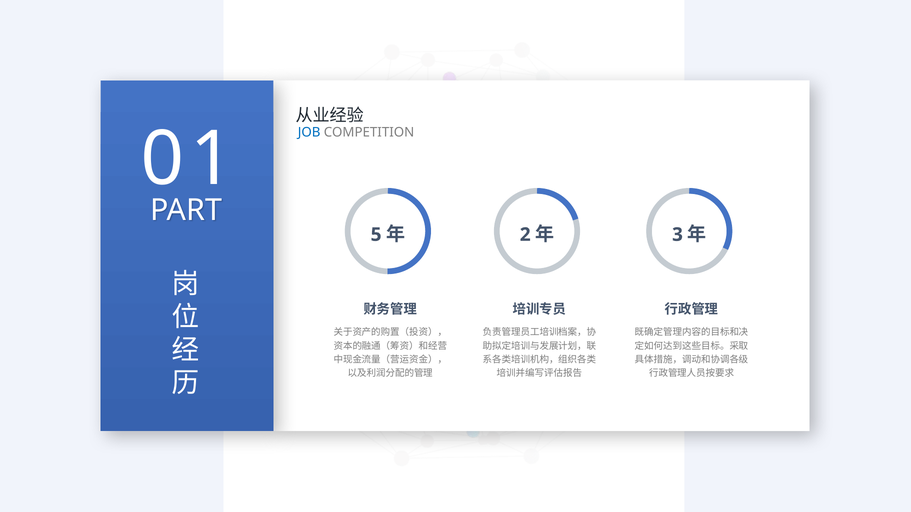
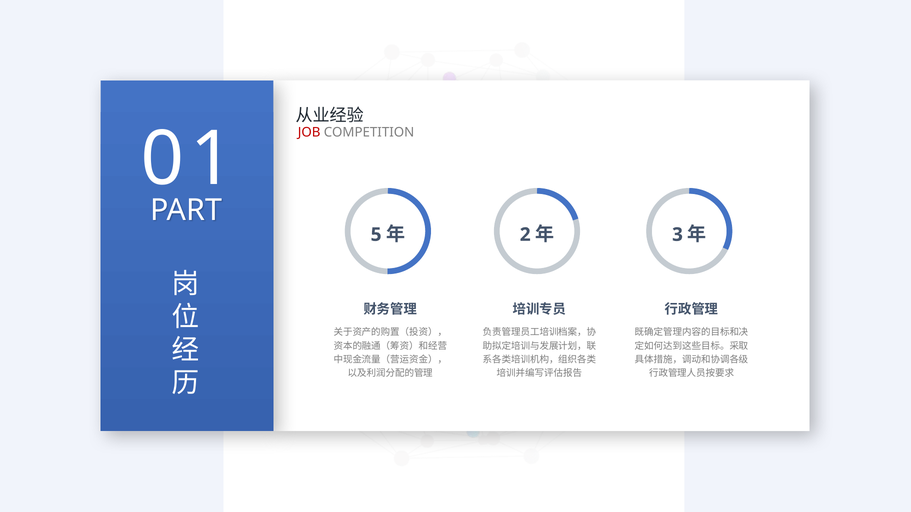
JOB colour: blue -> red (309, 133)
